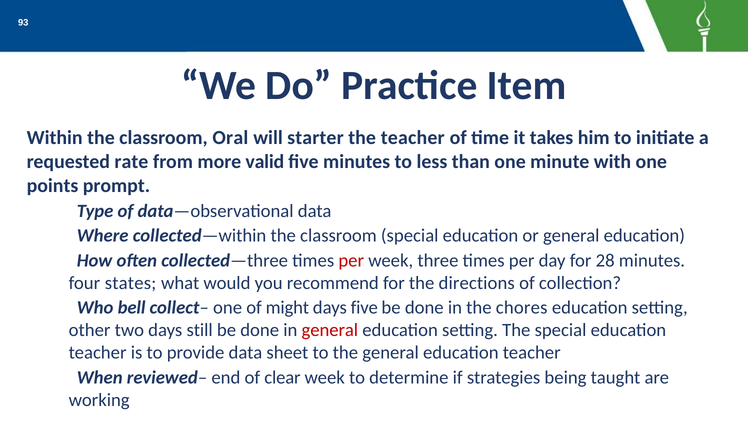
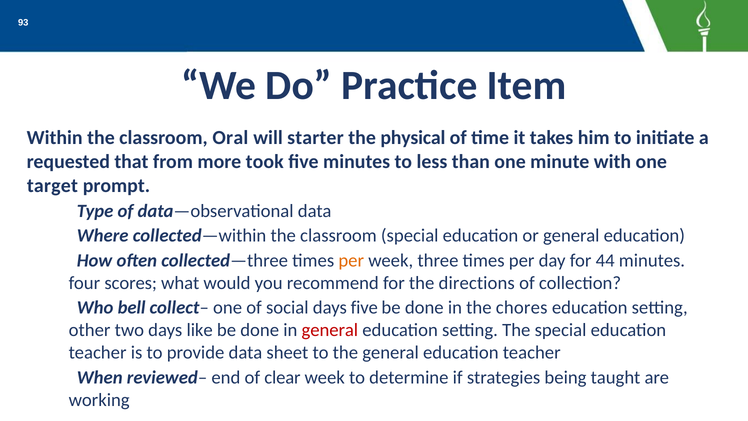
the teacher: teacher -> physical (413, 138)
rate: rate -> that (131, 162)
valid: valid -> took (265, 162)
points: points -> target (52, 185)
per colour: red -> orange (351, 260)
28: 28 -> 44 (605, 260)
states: states -> scores (131, 283)
might: might -> social (287, 308)
still: still -> like (200, 330)
